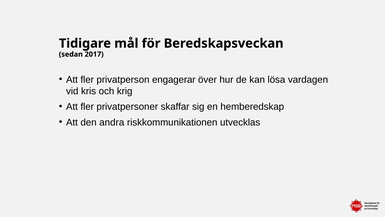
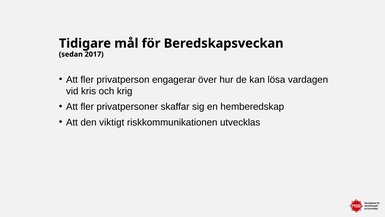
andra: andra -> viktigt (112, 122)
